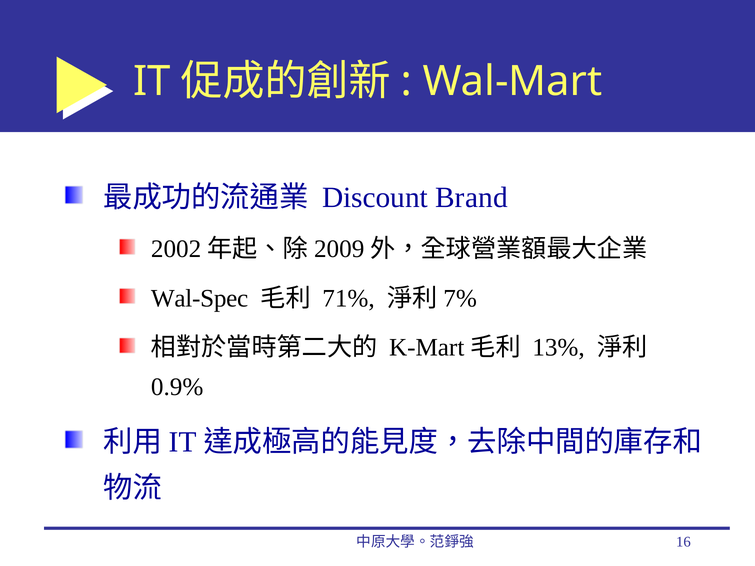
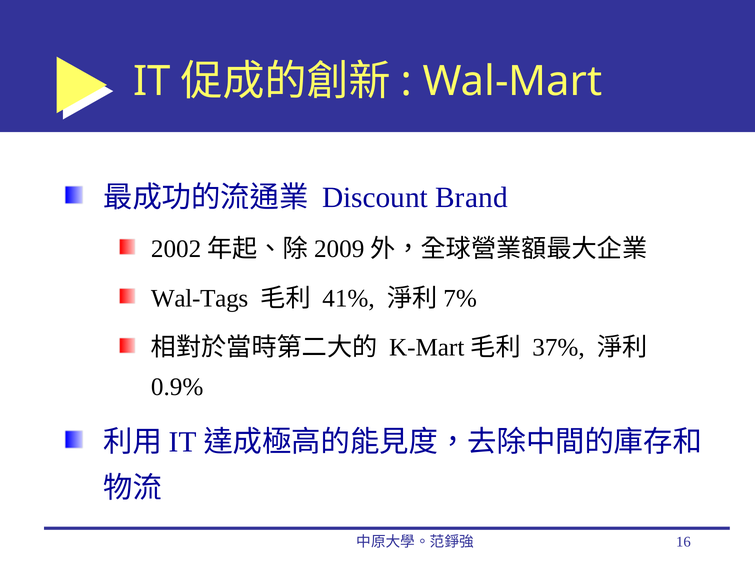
Wal-Spec: Wal-Spec -> Wal-Tags (200, 298)
71%: 71% -> 41% (349, 298)
13%: 13% -> 37% (559, 348)
